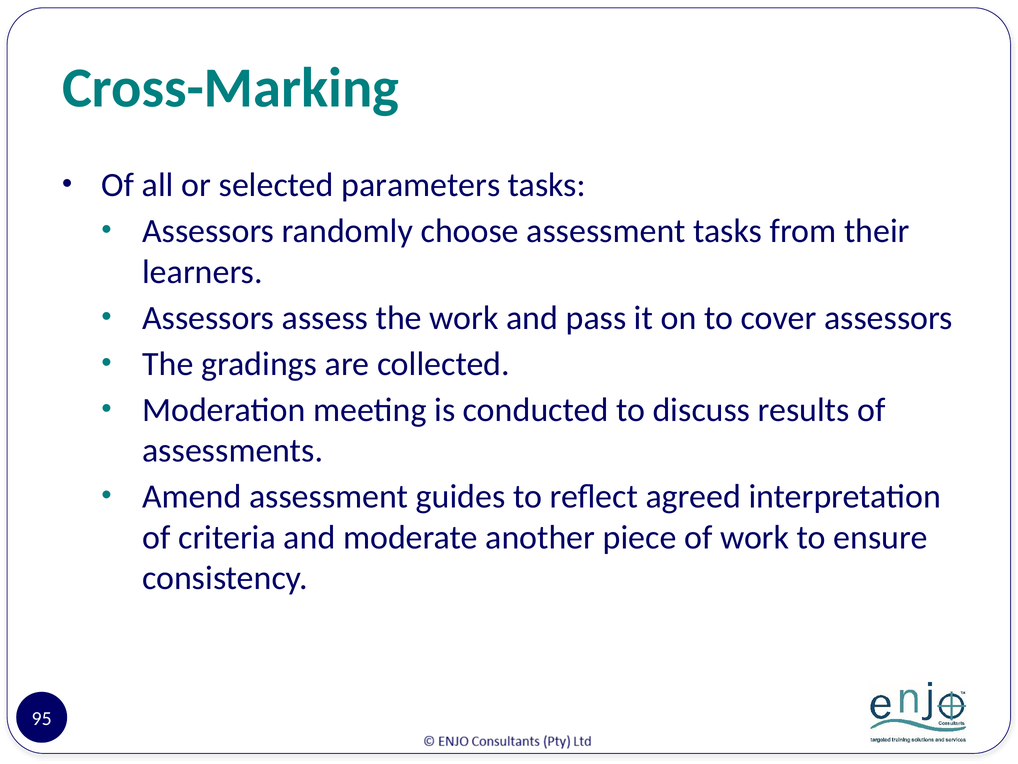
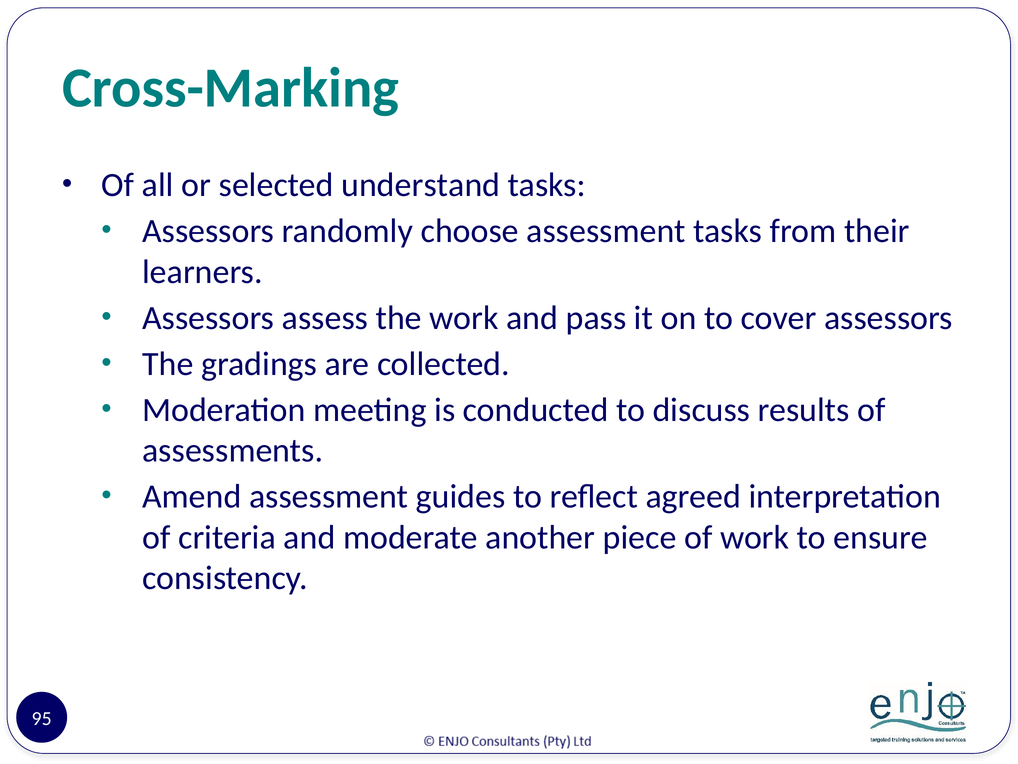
parameters: parameters -> understand (421, 185)
